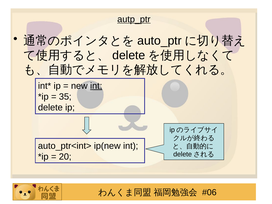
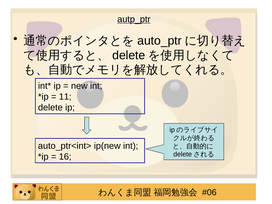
int underline: present -> none (96, 86)
35: 35 -> 11 (65, 97)
20: 20 -> 16 (65, 157)
